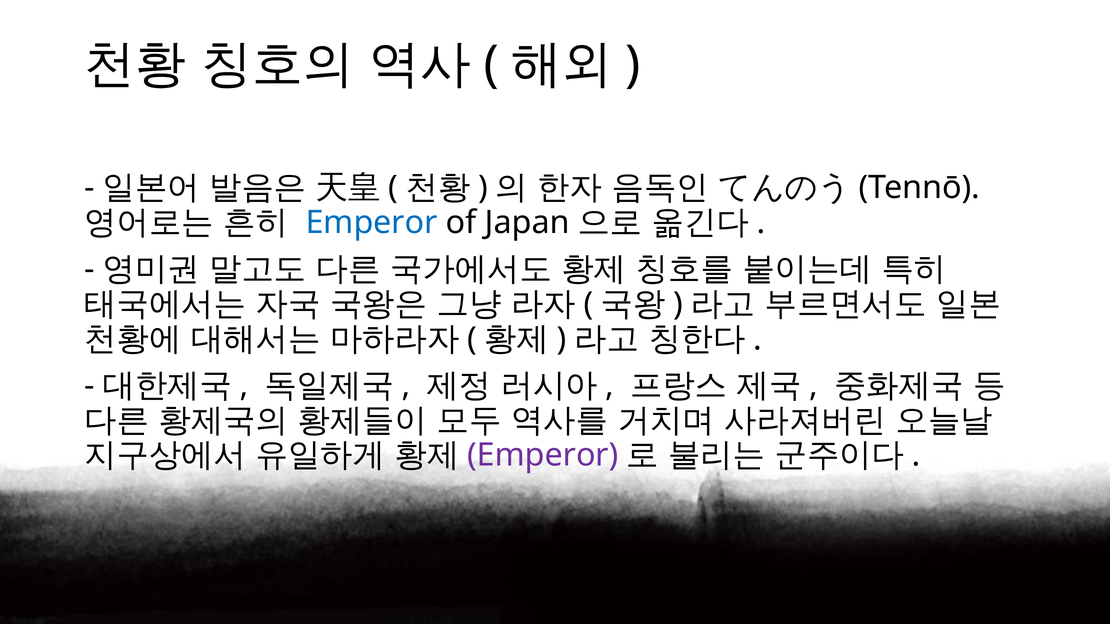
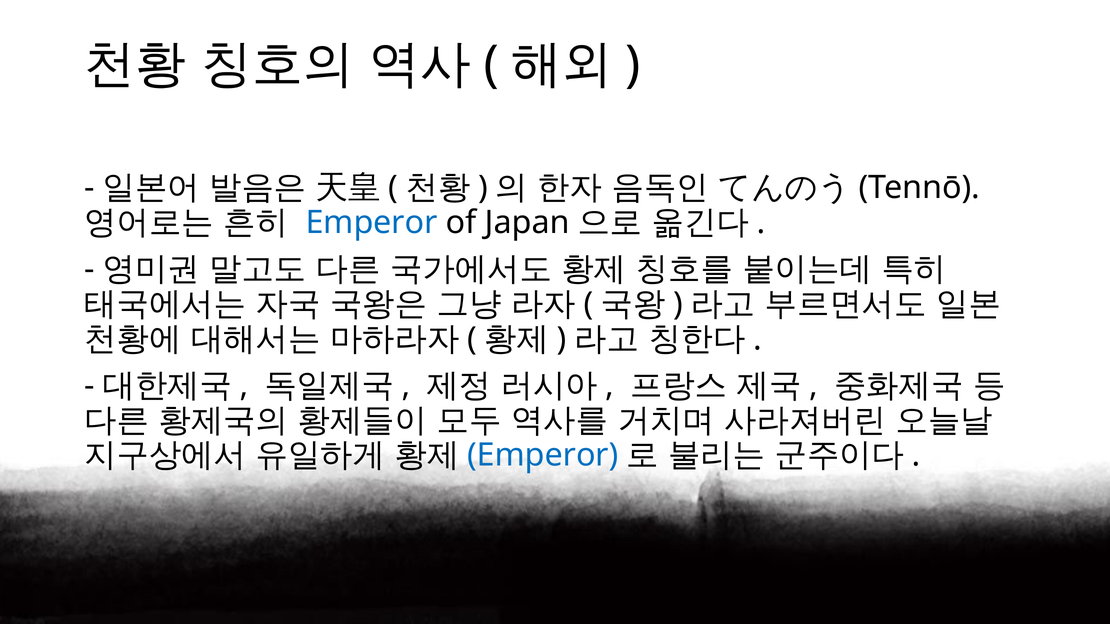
Emperor colour: purple -> blue (543, 456)
